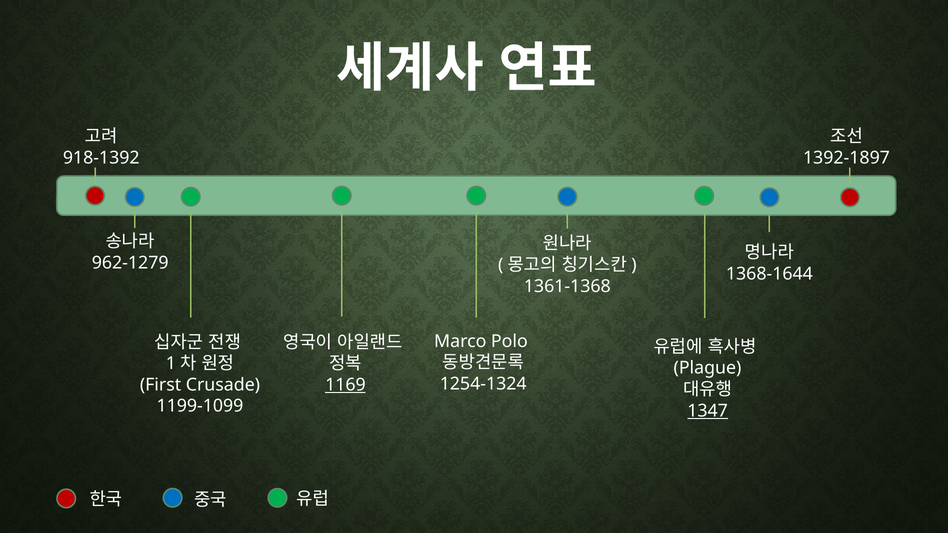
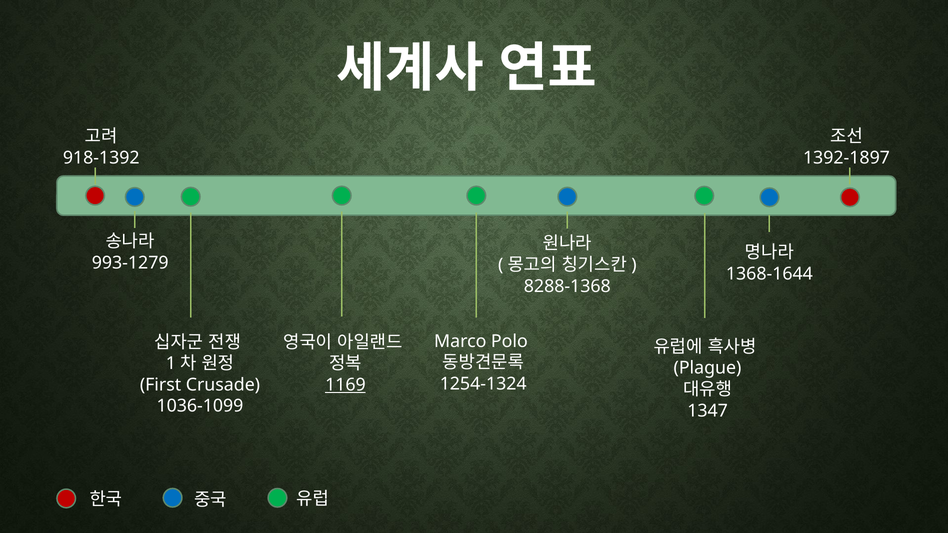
962-1279: 962-1279 -> 993-1279 (130, 263)
1361-1368: 1361-1368 -> 8288-1368 (567, 286)
1199-1099: 1199-1099 -> 1036-1099 (200, 406)
1347 underline: present -> none (708, 411)
